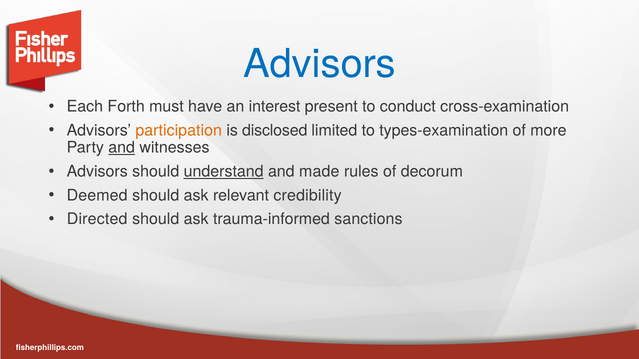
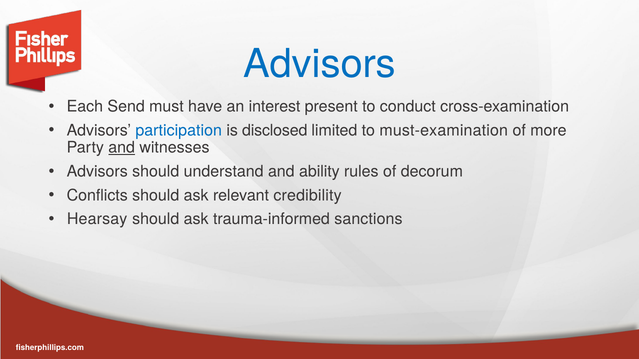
Forth: Forth -> Send (126, 107)
participation colour: orange -> blue (179, 131)
types-examination: types-examination -> must-examination (444, 131)
understand underline: present -> none (224, 172)
made: made -> ability (319, 172)
Deemed: Deemed -> Conflicts (97, 196)
Directed: Directed -> Hearsay (97, 219)
